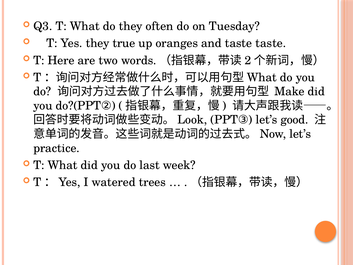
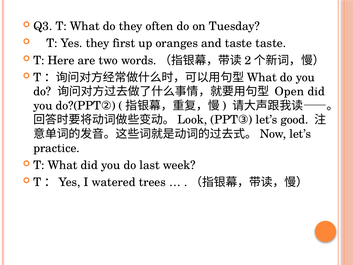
true: true -> first (124, 43)
Make: Make -> Open (289, 91)
